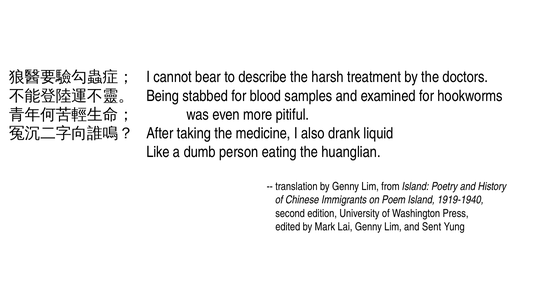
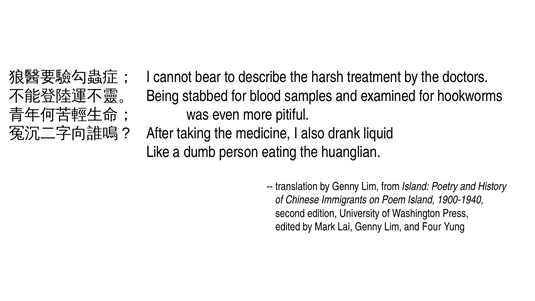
1919-1940: 1919-1940 -> 1900-1940 (461, 200)
Sent: Sent -> Four (432, 227)
